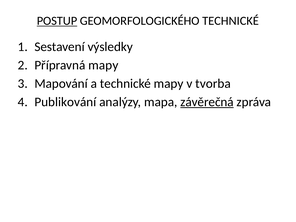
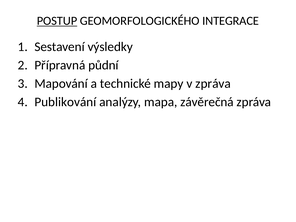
GEOMORFOLOGICKÉHO TECHNICKÉ: TECHNICKÉ -> INTEGRACE (231, 21)
Přípravná mapy: mapy -> půdní (103, 65)
v tvorba: tvorba -> zpráva (213, 84)
závěrečná underline: present -> none (207, 102)
